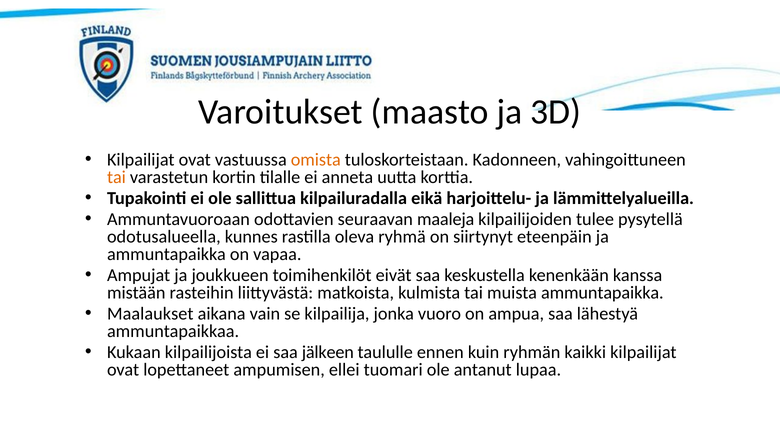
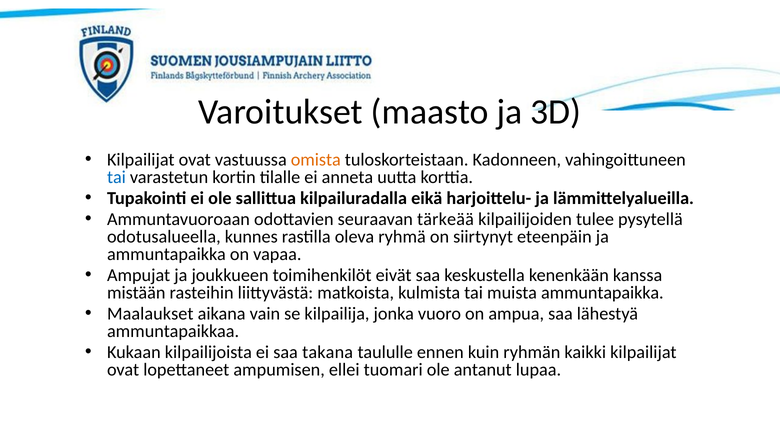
tai colour: orange -> blue (116, 177)
maaleja: maaleja -> tärkeää (445, 219)
jälkeen: jälkeen -> takana (328, 352)
